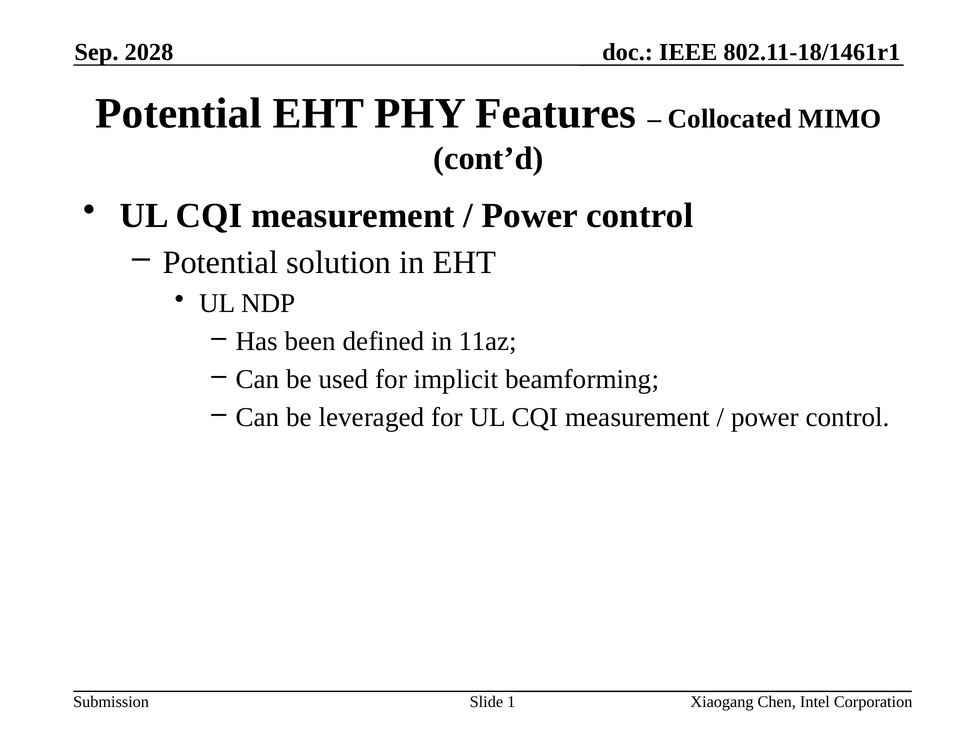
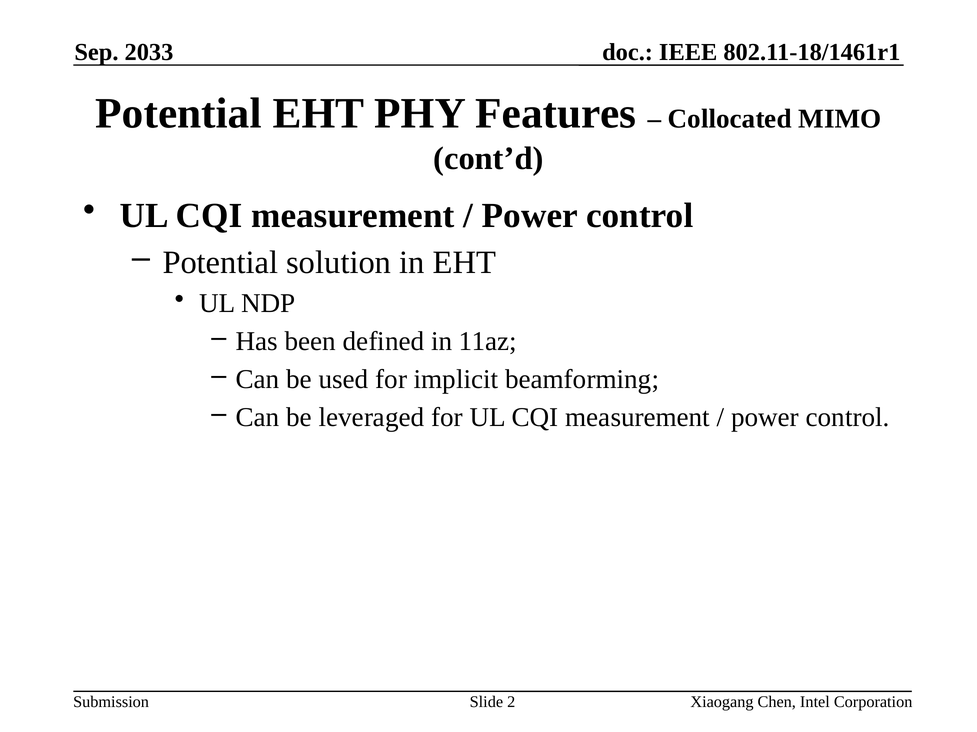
2028: 2028 -> 2033 (149, 52)
1: 1 -> 2 (511, 703)
